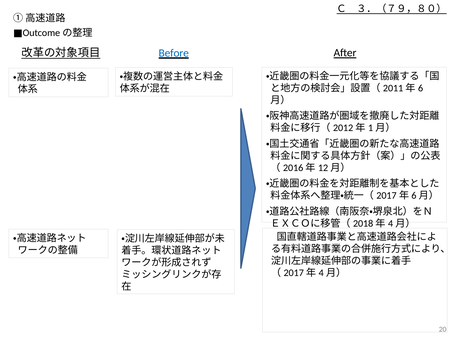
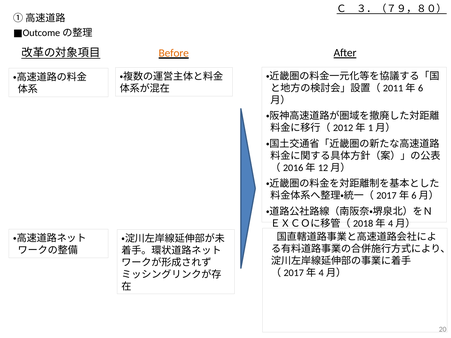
Before colour: blue -> orange (174, 53)
